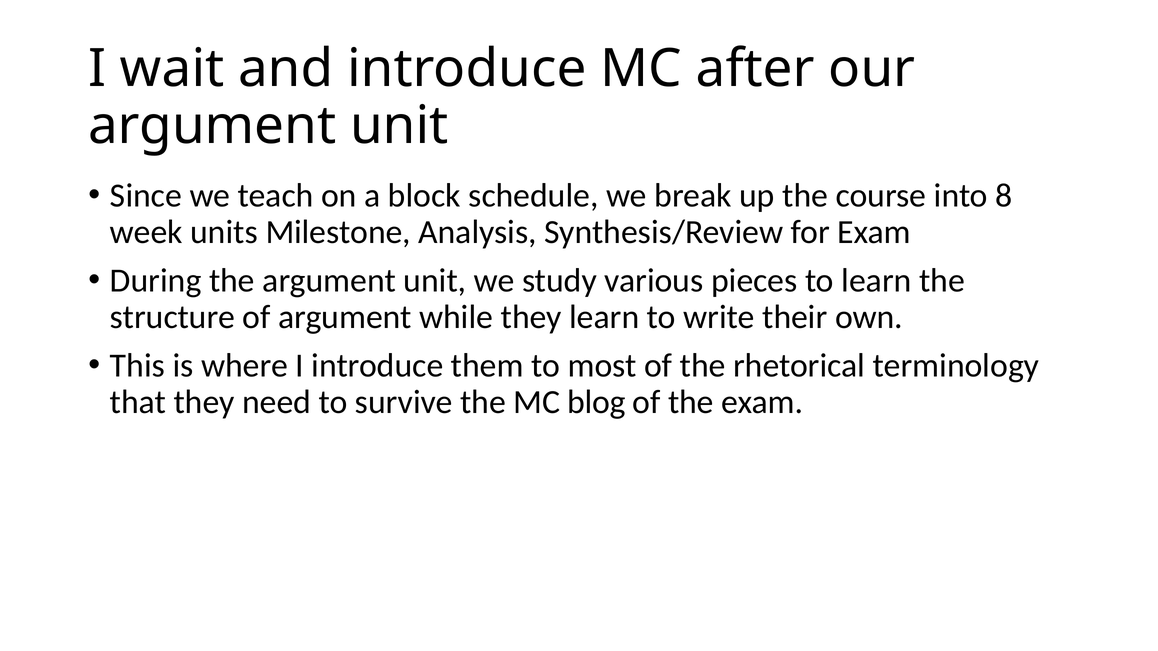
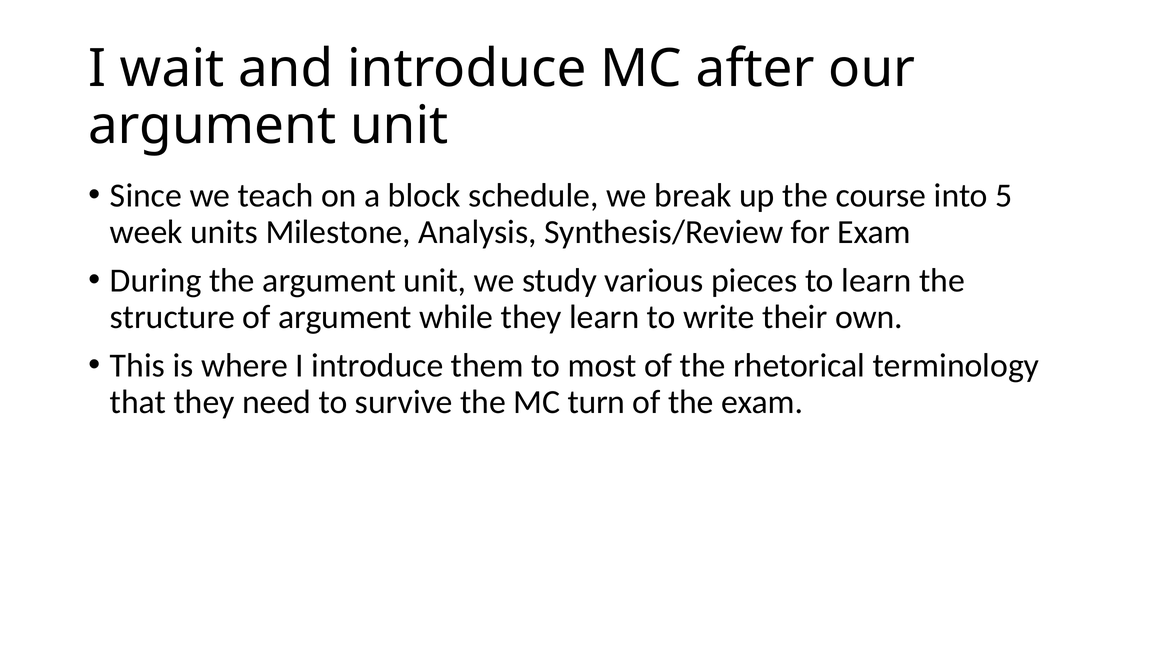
8: 8 -> 5 (1004, 196)
blog: blog -> turn (596, 402)
